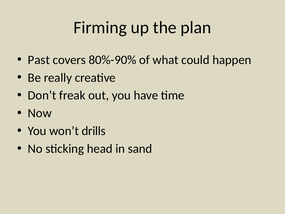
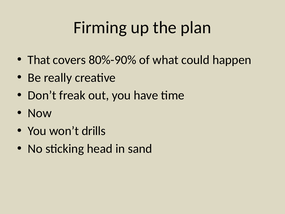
Past: Past -> That (39, 60)
